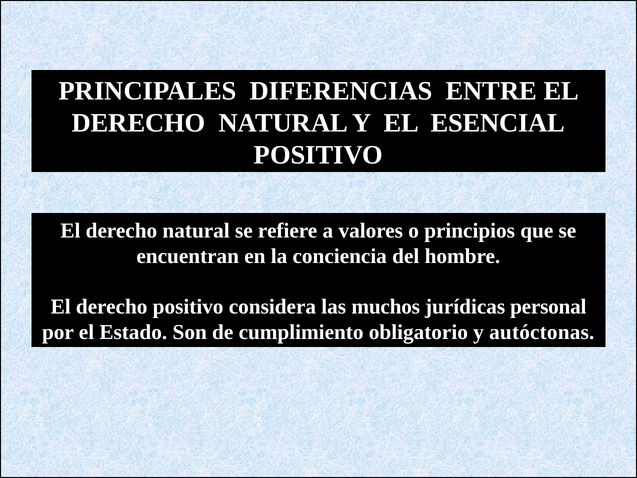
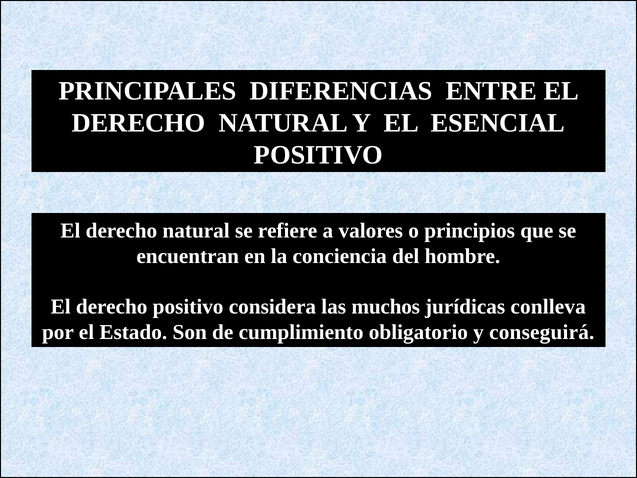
personal: personal -> conlleva (548, 307)
autóctonas: autóctonas -> conseguirá (542, 332)
